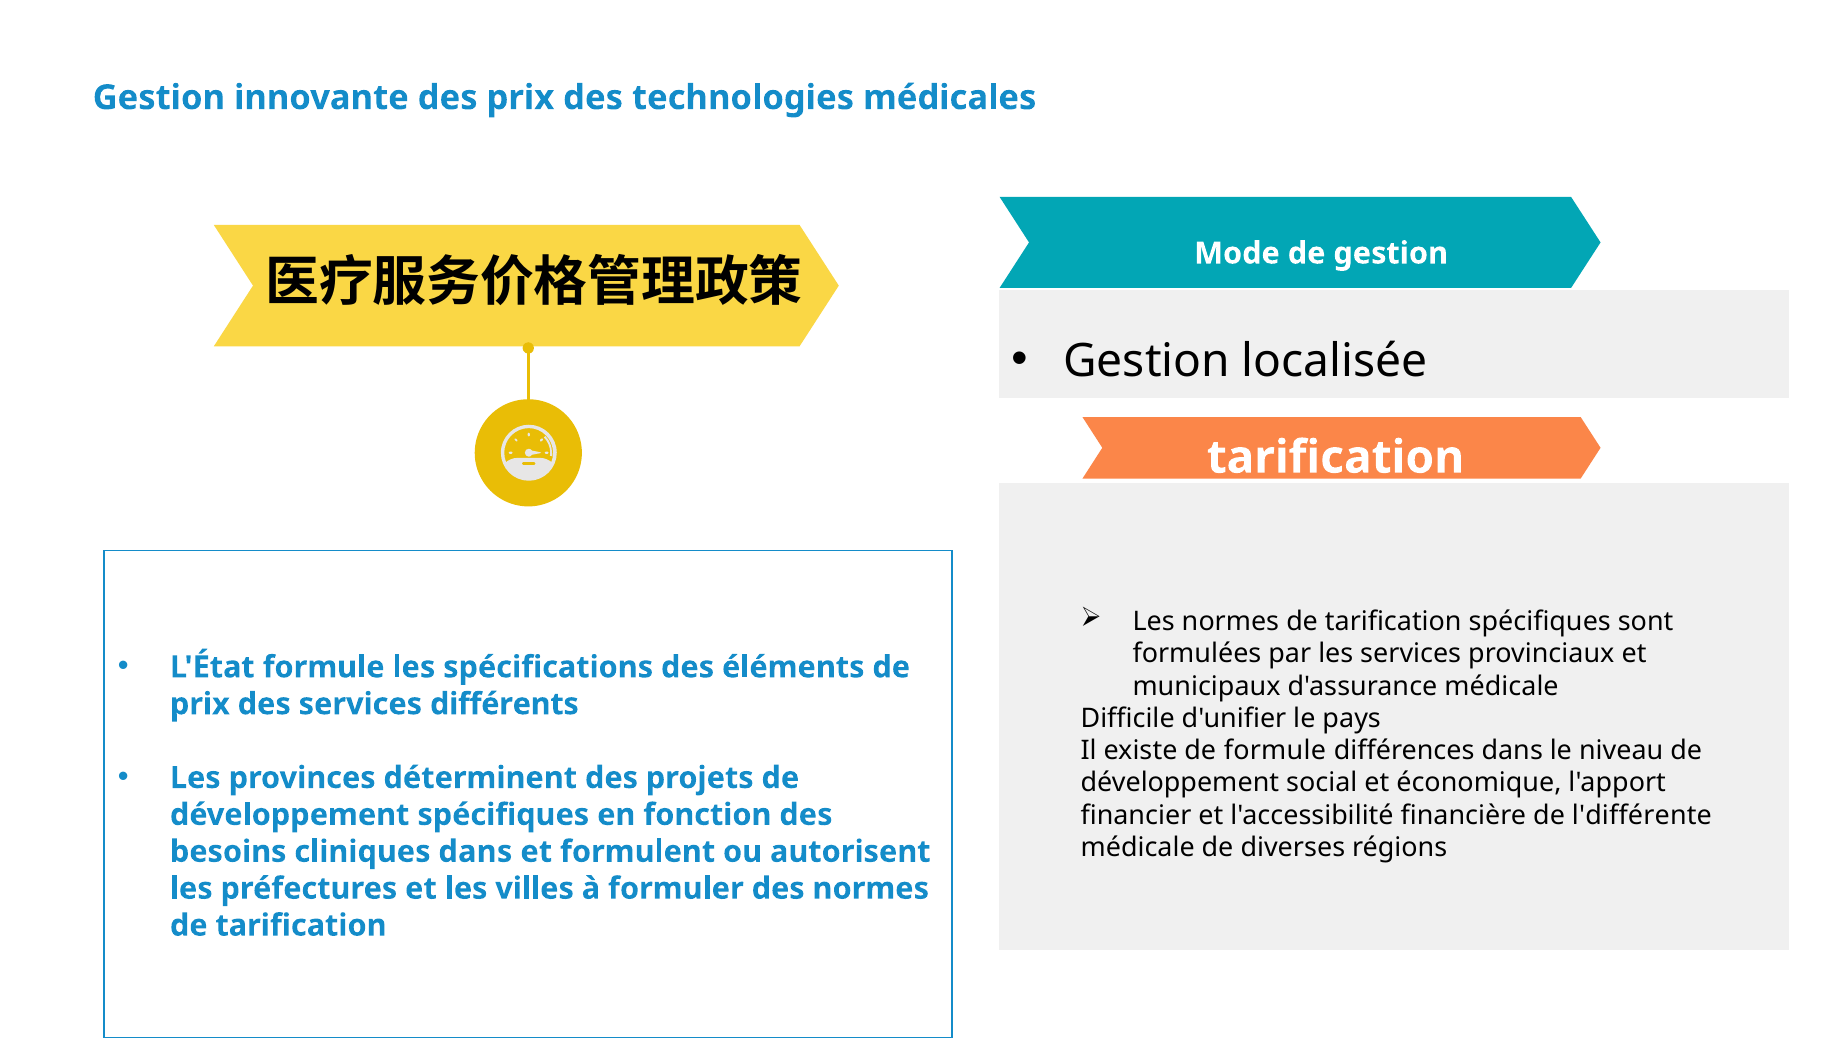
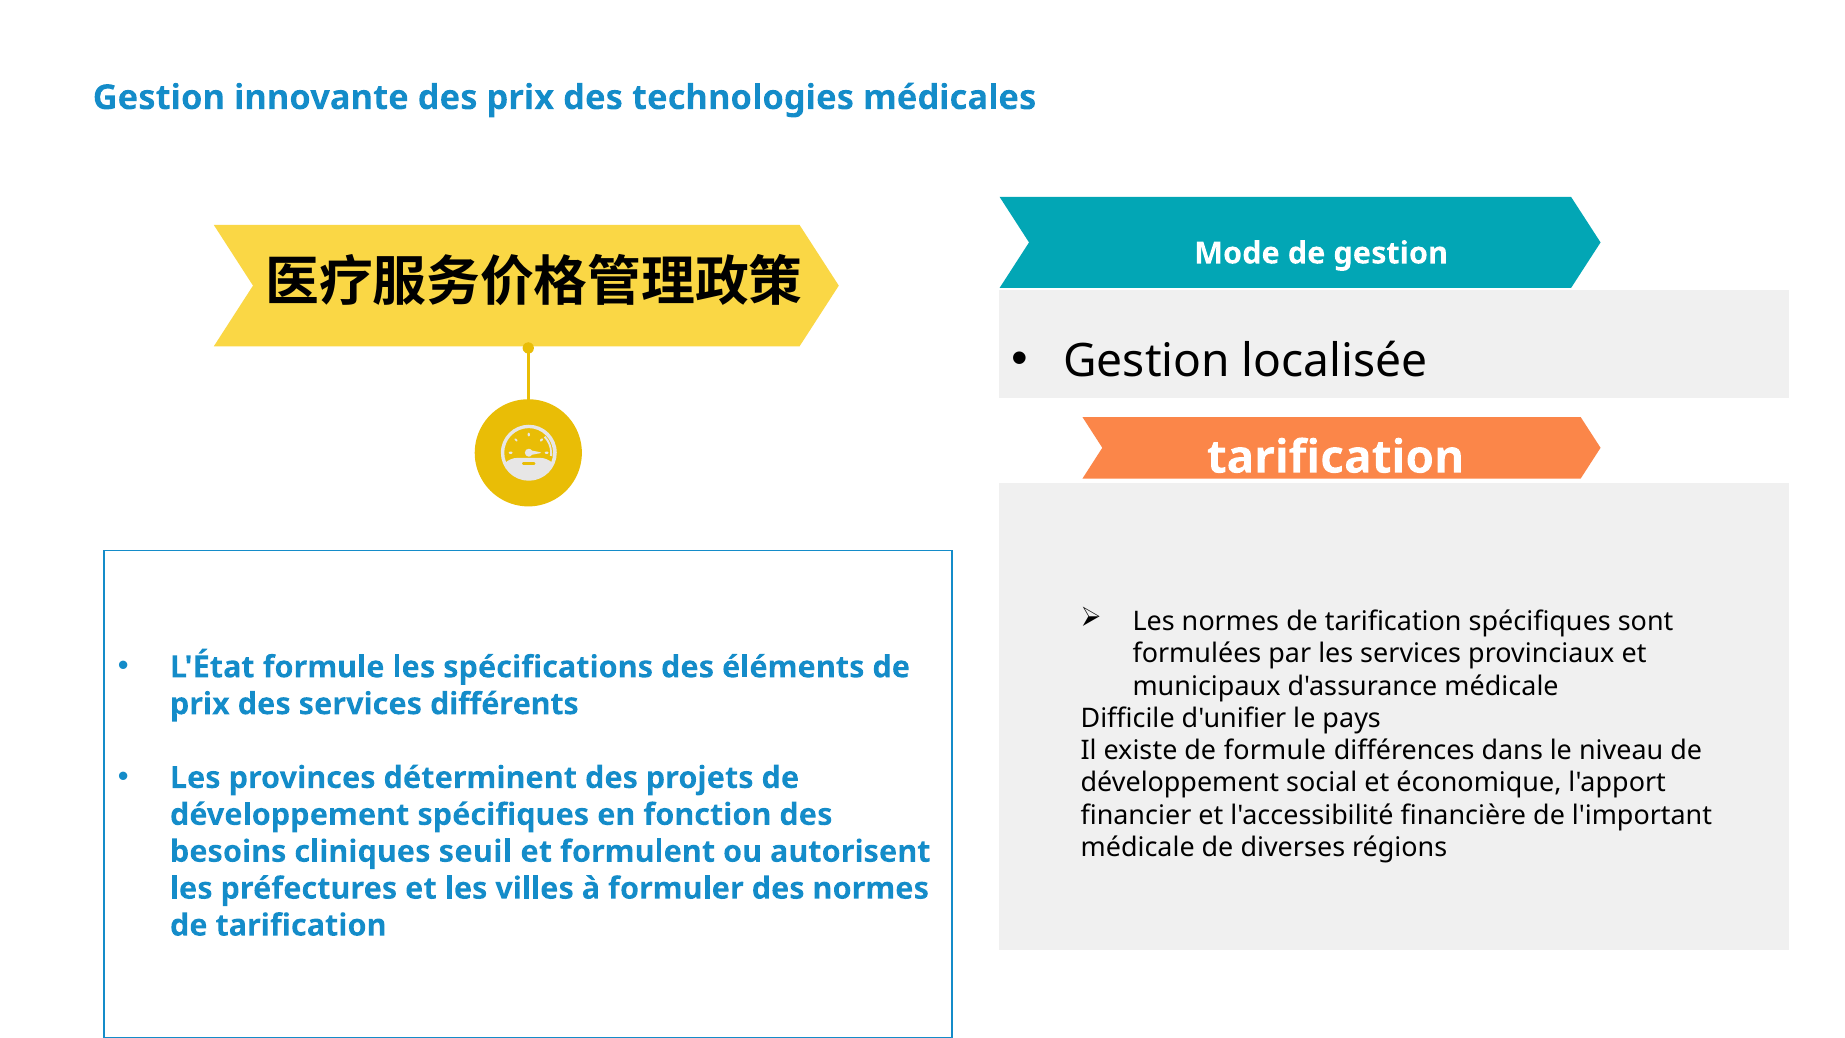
l'différente: l'différente -> l'important (1642, 815)
cliniques dans: dans -> seuil (475, 852)
